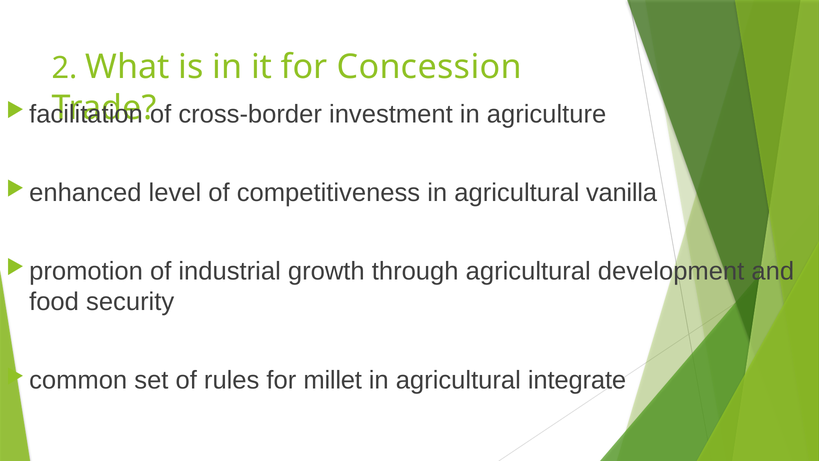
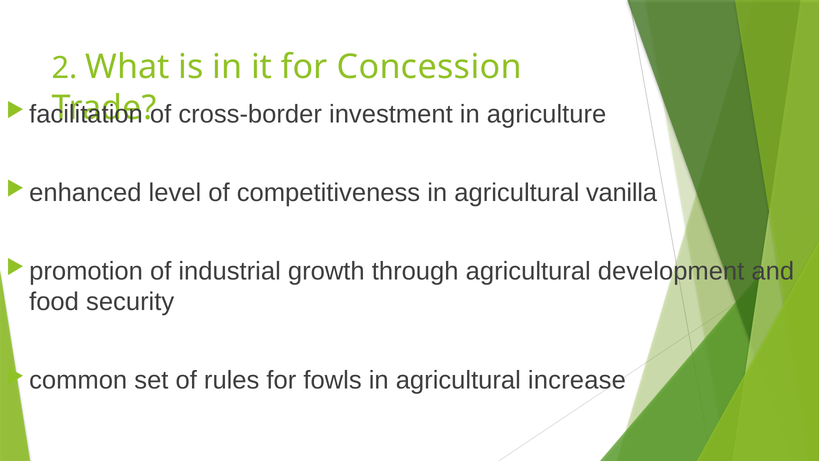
millet: millet -> fowls (333, 380)
integrate: integrate -> increase (577, 380)
